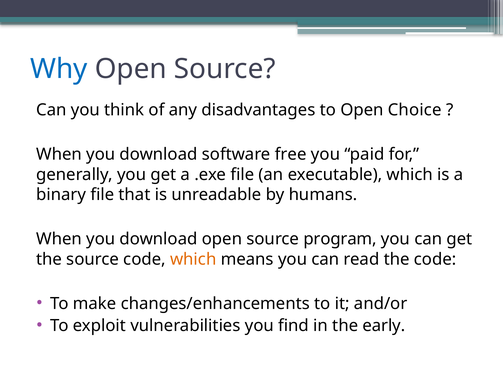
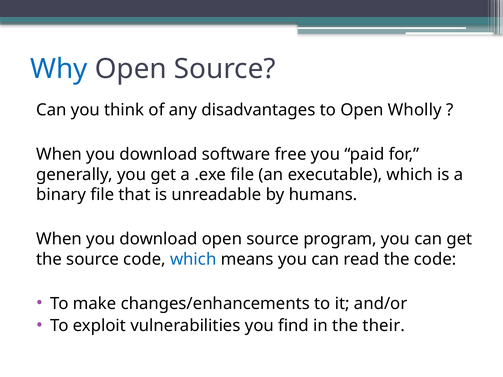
Choice: Choice -> Wholly (415, 110)
which colour: orange -> blue (193, 259)
early: early -> their (384, 326)
